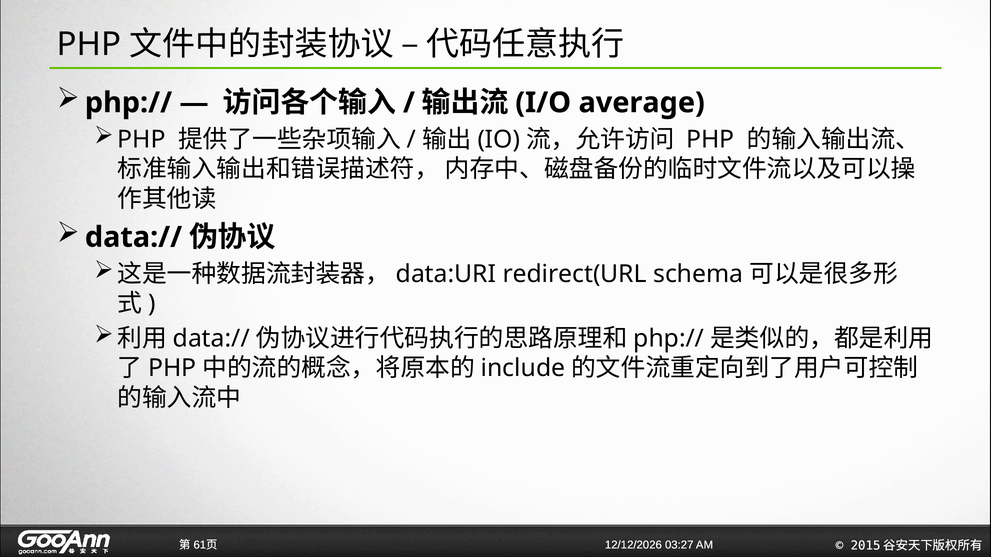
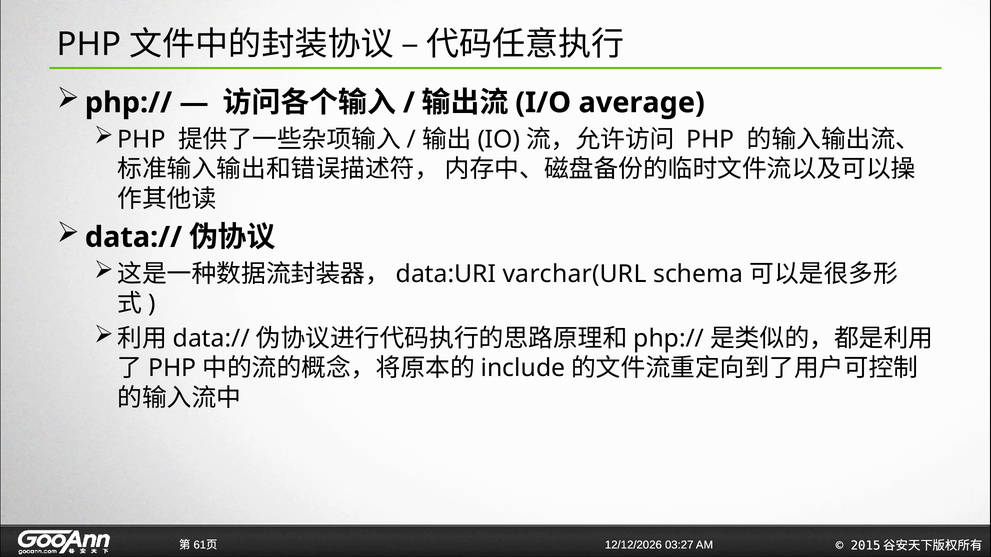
redirect(URL: redirect(URL -> varchar(URL (575, 274)
